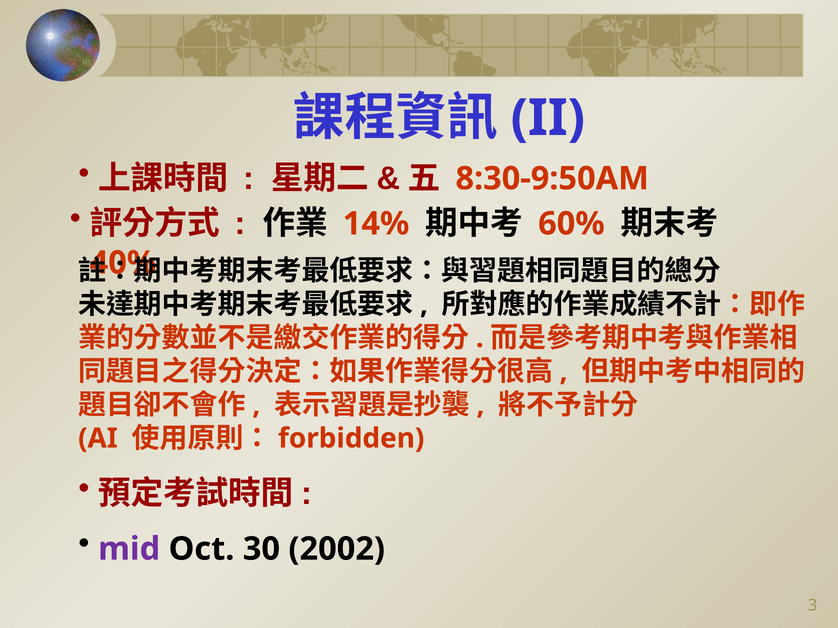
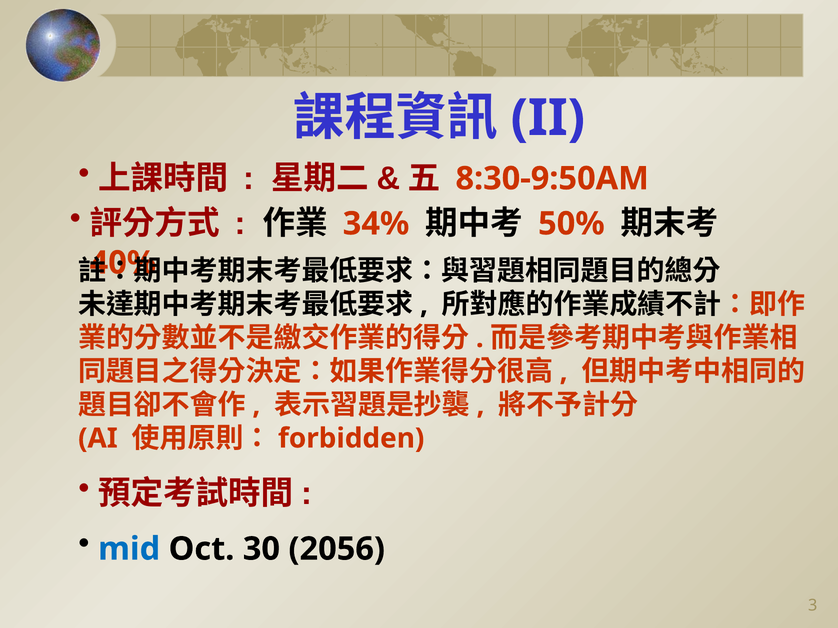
14%: 14% -> 34% (376, 224)
60%: 60% -> 50% (571, 224)
mid colour: purple -> blue (129, 549)
2002: 2002 -> 2056 (337, 549)
